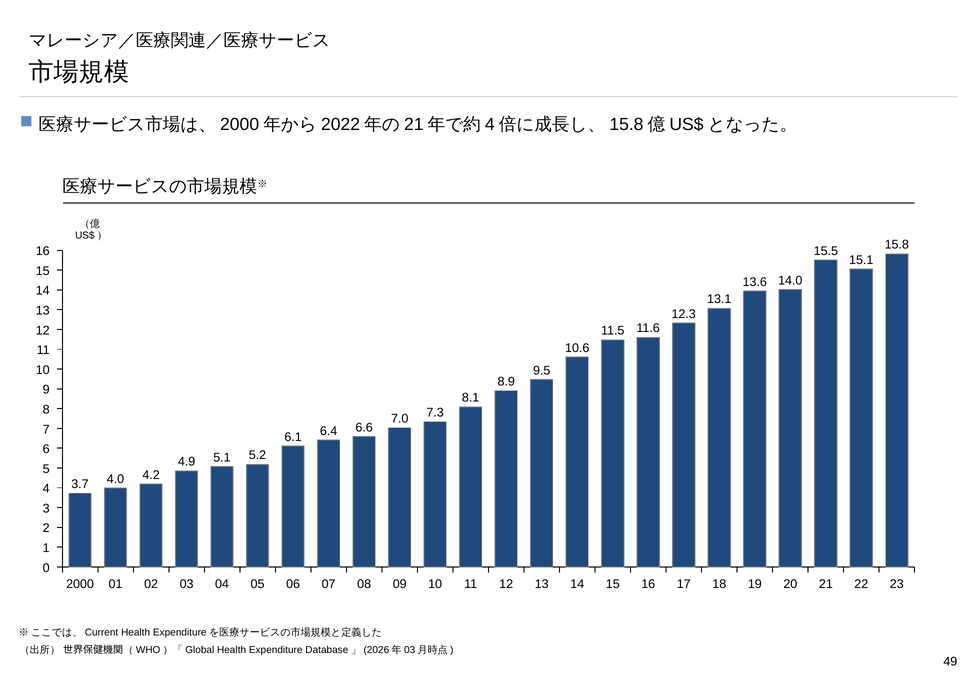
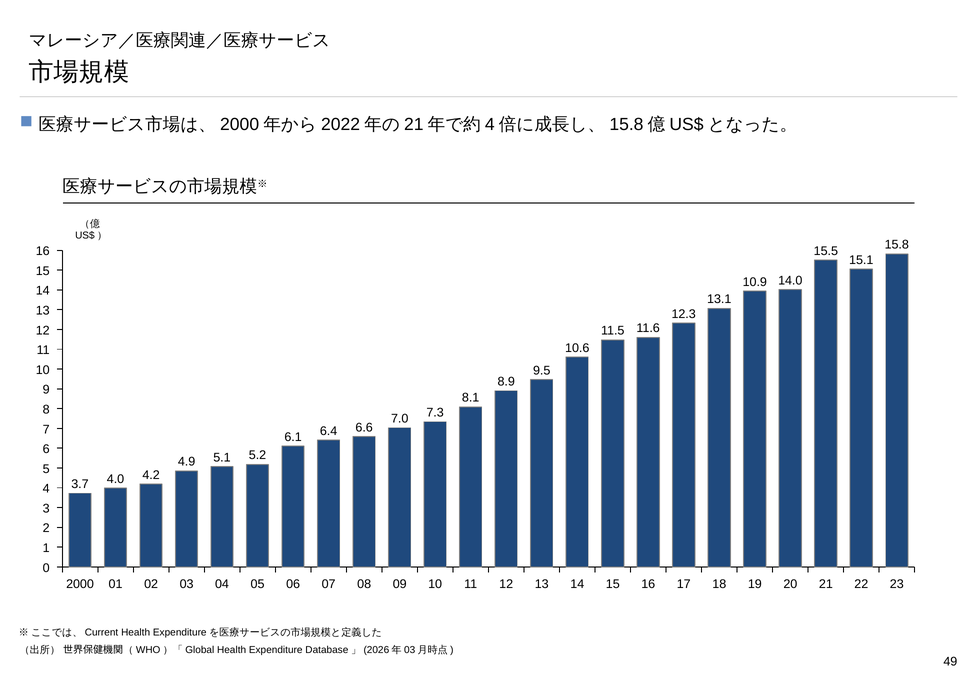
13.6: 13.6 -> 10.9 (755, 282)
